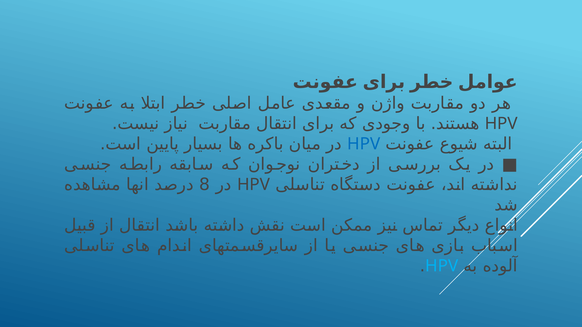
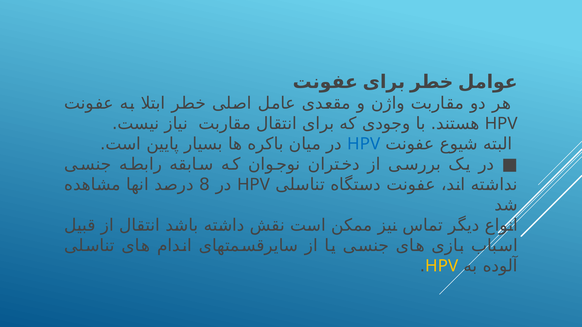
HPV colour: light blue -> yellow (442, 266)
